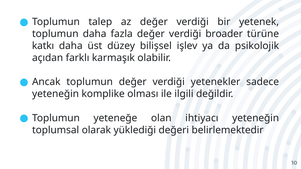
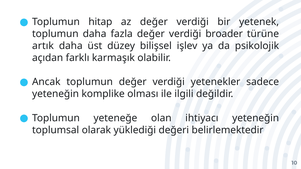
talep: talep -> hitap (100, 22)
katkı: katkı -> artık (43, 46)
